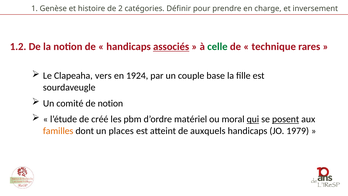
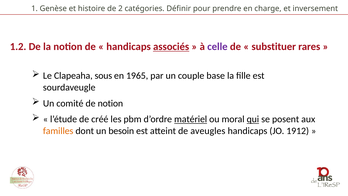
celle colour: green -> purple (217, 47)
technique: technique -> substituer (274, 47)
vers: vers -> sous (103, 76)
1924: 1924 -> 1965 (137, 76)
matériel underline: none -> present (191, 119)
posent underline: present -> none (286, 119)
places: places -> besoin (121, 131)
auxquels: auxquels -> aveugles (208, 131)
1979: 1979 -> 1912 (298, 131)
